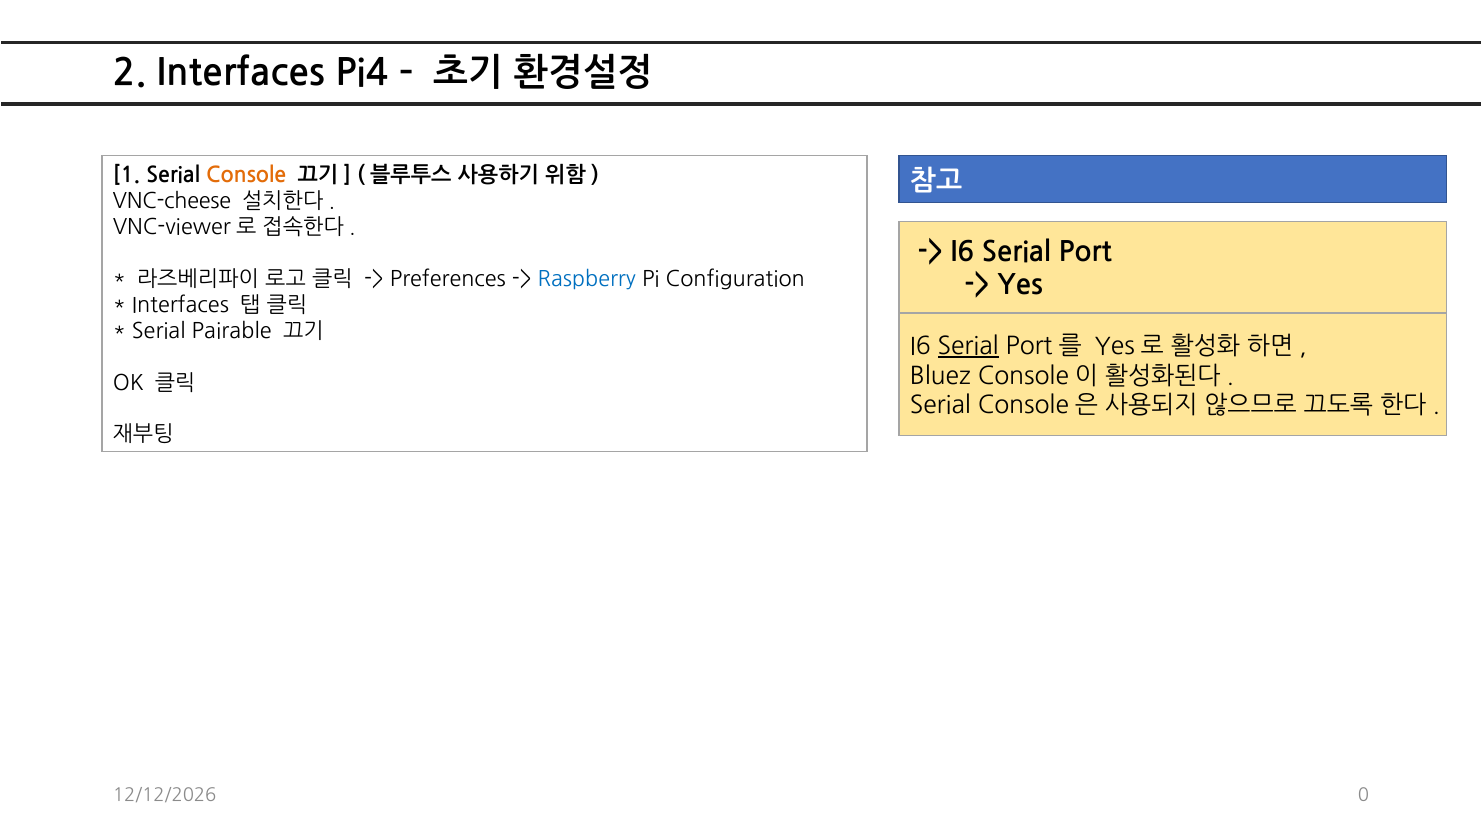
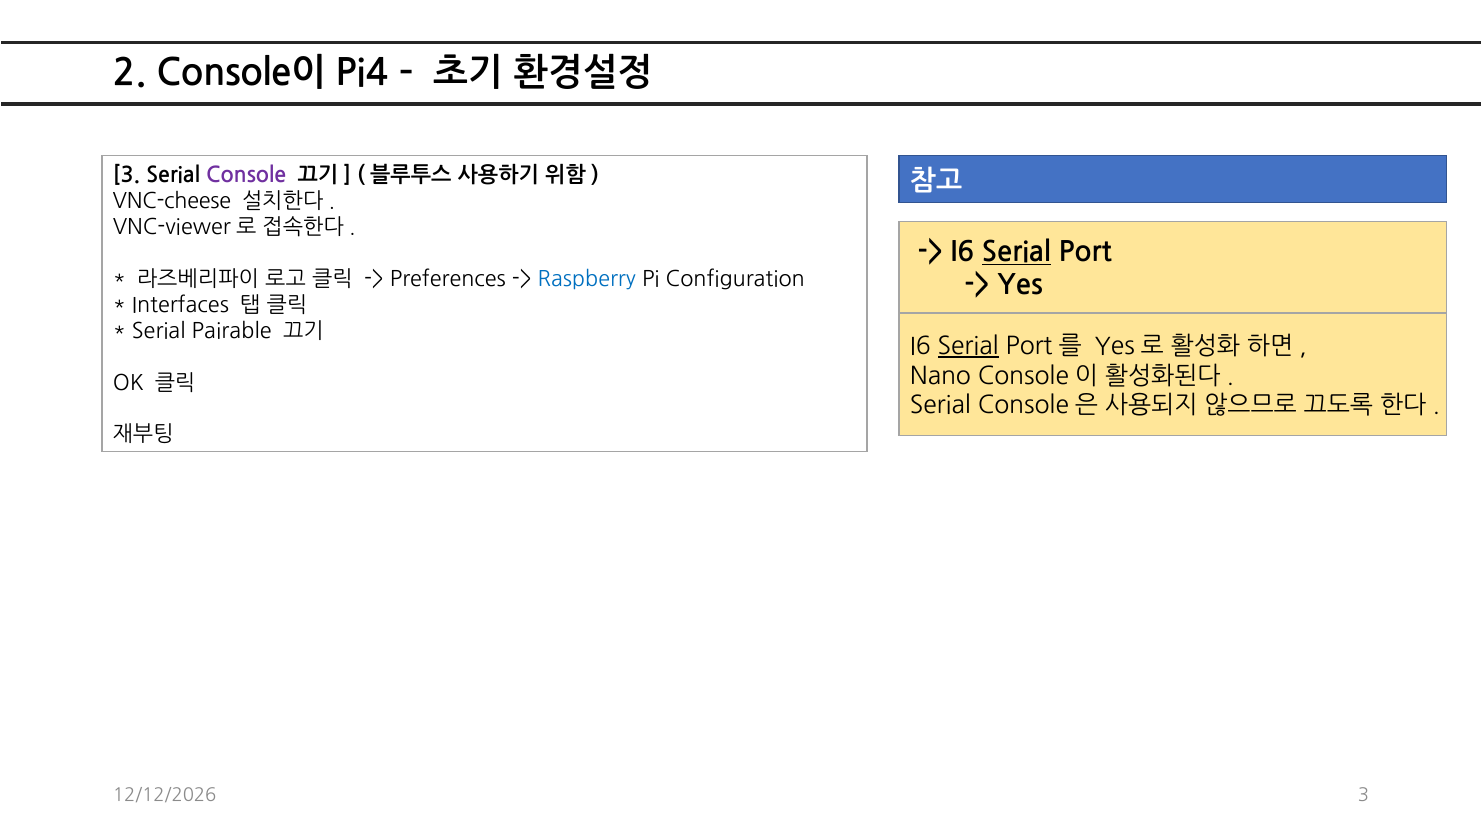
2 Interfaces: Interfaces -> Console이 (241, 73)
1: 1 -> 3 (127, 176)
Console colour: orange -> purple (246, 176)
Serial underline: none -> present (1016, 253)
Bluez: Bluez -> Nano (940, 376)
0: 0 -> 3 (1363, 796)
